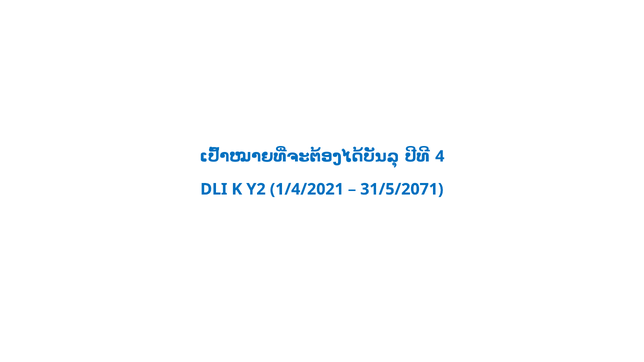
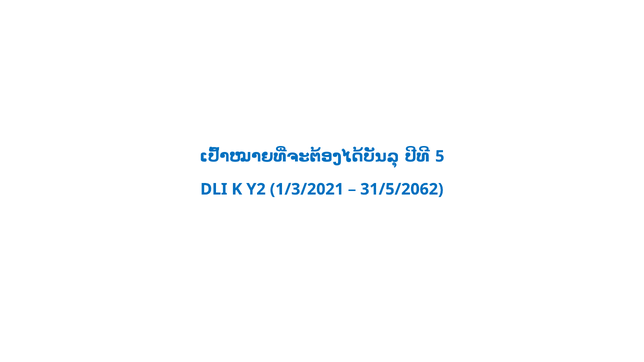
4: 4 -> 5 (440, 156)
1/4/2021: 1/4/2021 -> 1/3/2021 (307, 189)
31/5/2071: 31/5/2071 -> 31/5/2062 (402, 189)
